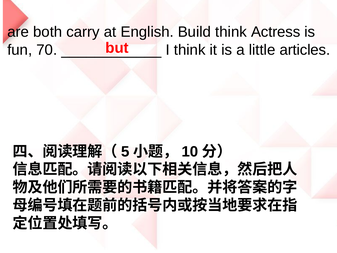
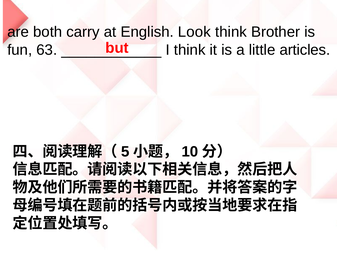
Build: Build -> Look (194, 32)
Actress: Actress -> Brother (276, 32)
70: 70 -> 63 (47, 50)
